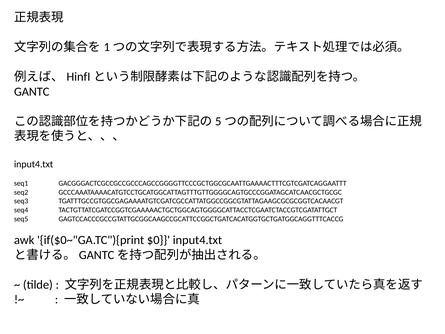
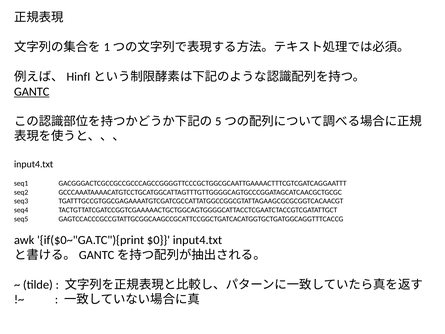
GANTC underline: none -> present (32, 92)
